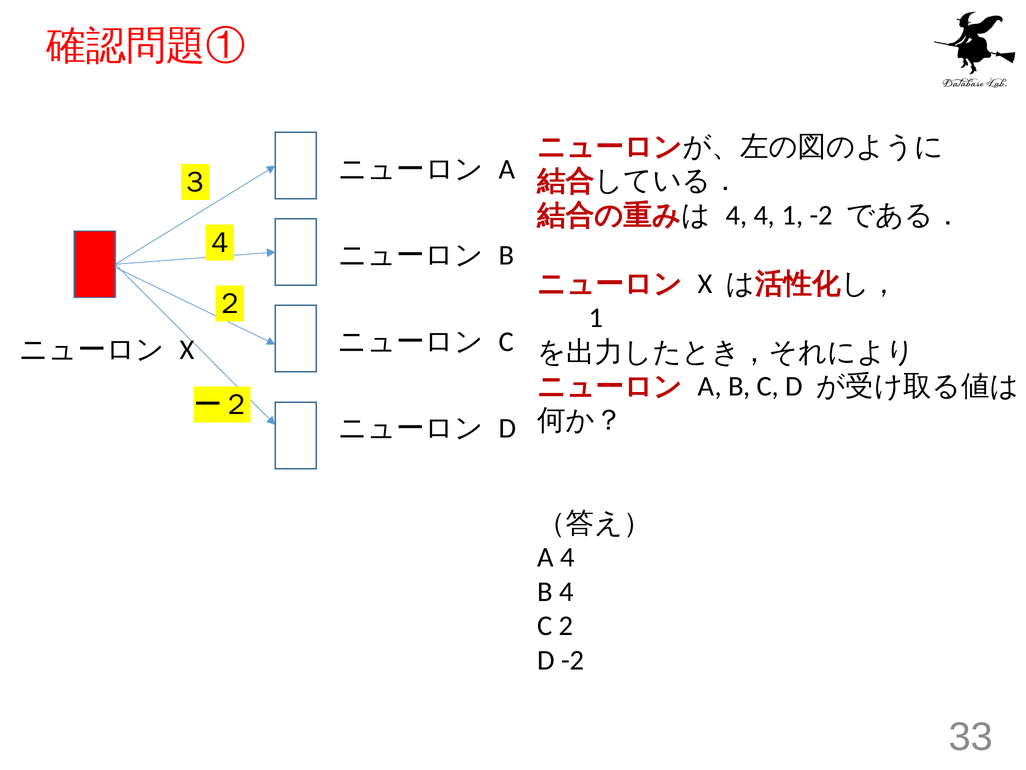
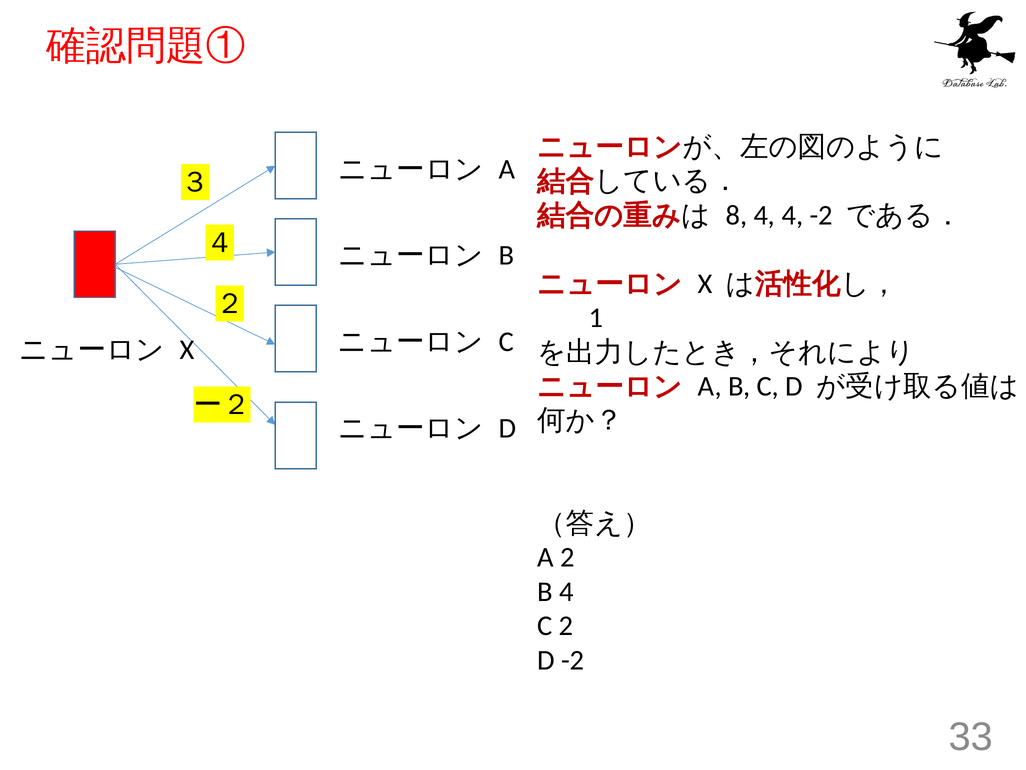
4: 4 -> 8 (736, 215)
4 1: 1 -> 4 (792, 215)
A 4: 4 -> 2 (567, 557)
